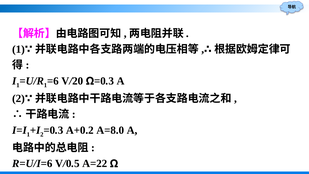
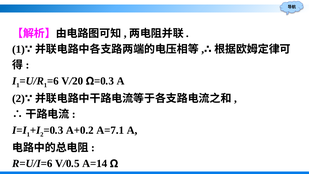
A=8.0: A=8.0 -> A=7.1 (110, 130)
A=22: A=22 -> A=14 (95, 163)
